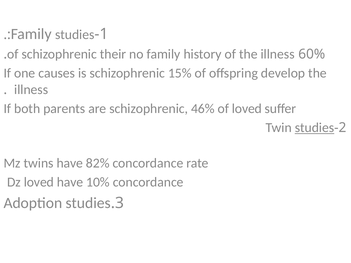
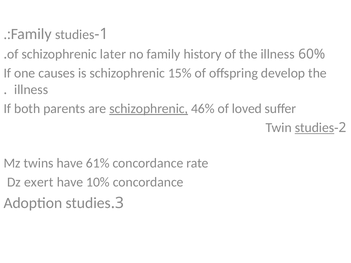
their: their -> later (113, 54)
schizophrenic underline: none -> present (149, 109)
82%: 82% -> 61% (98, 163)
Dz loved: loved -> exert (39, 182)
